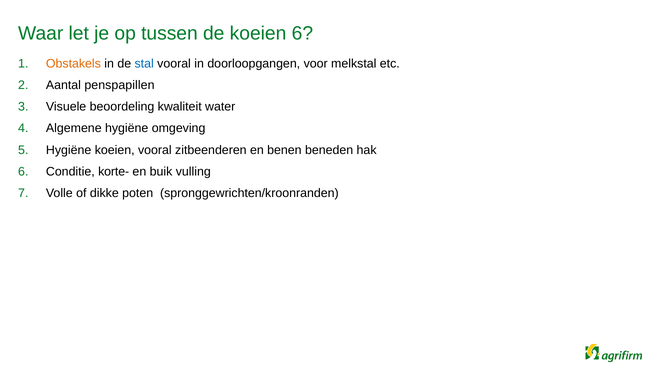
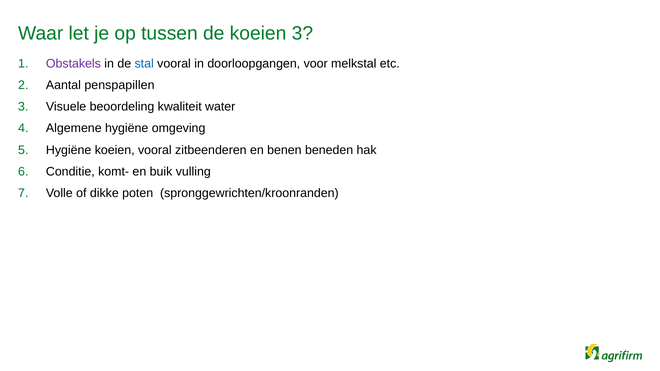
koeien 6: 6 -> 3 (302, 34)
Obstakels colour: orange -> purple (73, 64)
korte-: korte- -> komt- (114, 172)
